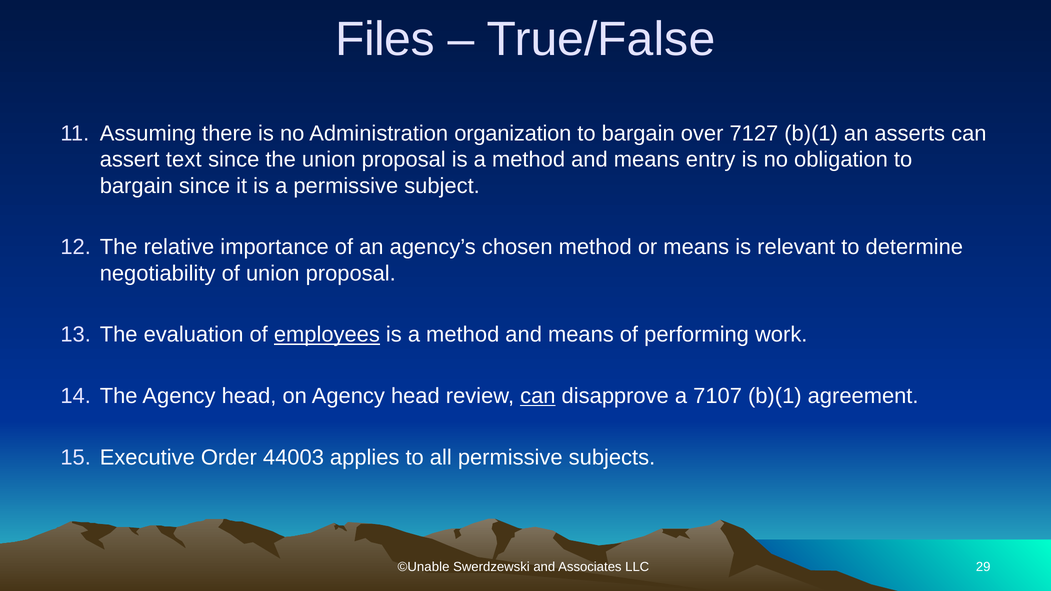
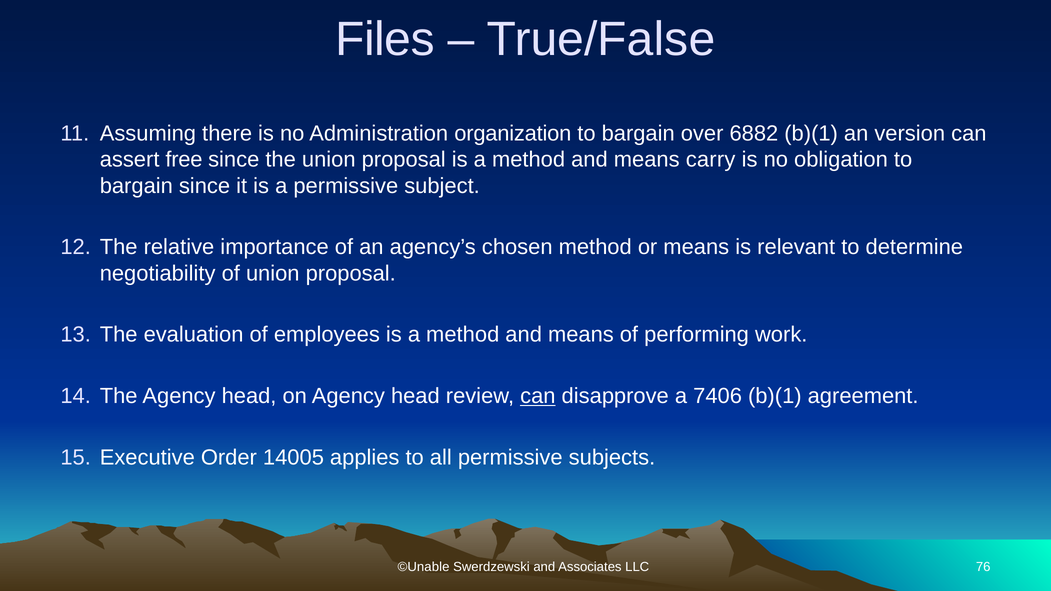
7127: 7127 -> 6882 (754, 133)
asserts: asserts -> version (910, 133)
text: text -> free (184, 160)
entry: entry -> carry (711, 160)
employees underline: present -> none (327, 335)
7107: 7107 -> 7406 (718, 396)
44003: 44003 -> 14005 (293, 457)
29: 29 -> 76 (983, 567)
